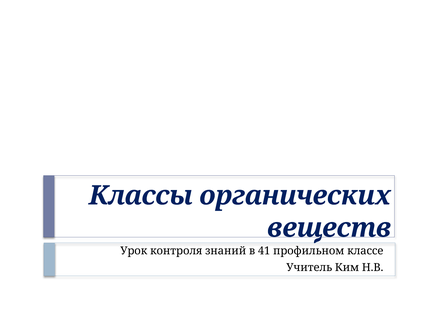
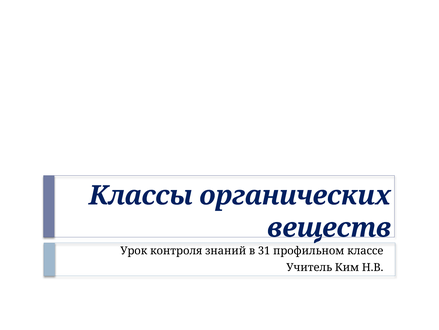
41: 41 -> 31 (264, 250)
